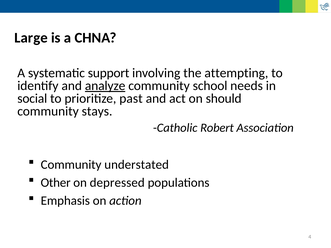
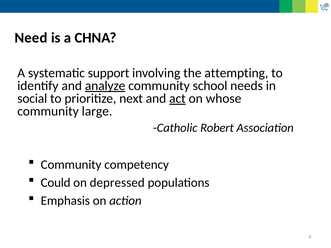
Large: Large -> Need (31, 38)
past: past -> next (131, 99)
act underline: none -> present (177, 99)
should: should -> whose (224, 99)
stays: stays -> large (97, 111)
understated: understated -> competency (137, 165)
Other: Other -> Could (56, 183)
